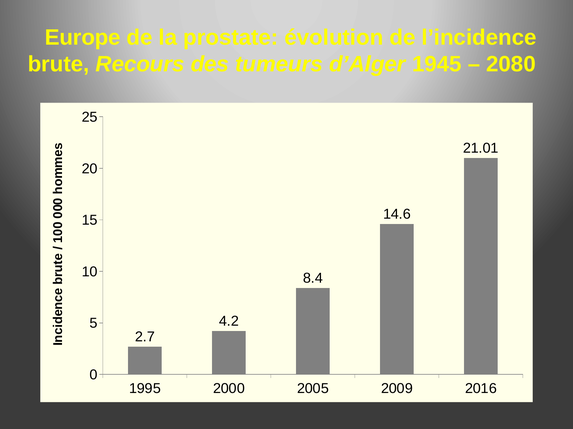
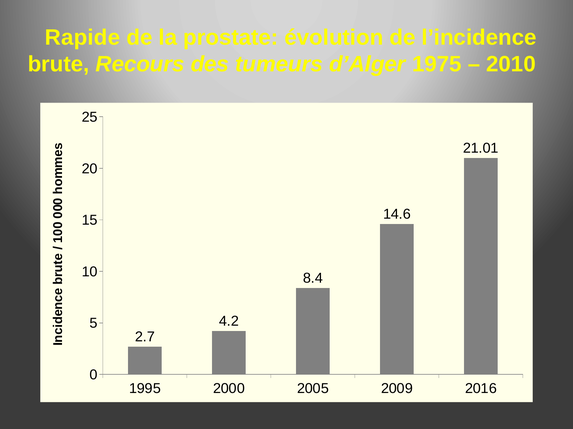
Europe: Europe -> Rapide (83, 37)
1945: 1945 -> 1975 (437, 64)
2080: 2080 -> 2010 (511, 64)
